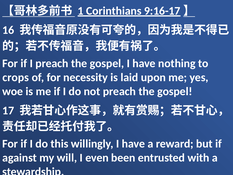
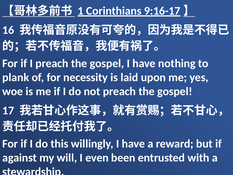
crops: crops -> plank (16, 77)
